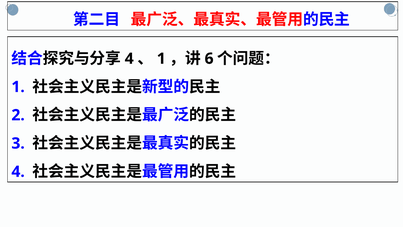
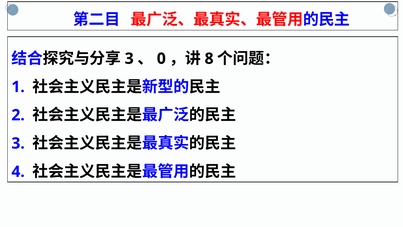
4: 4 -> 3 (129, 59)
1: 1 -> 0 (161, 59)
6: 6 -> 8 (209, 59)
